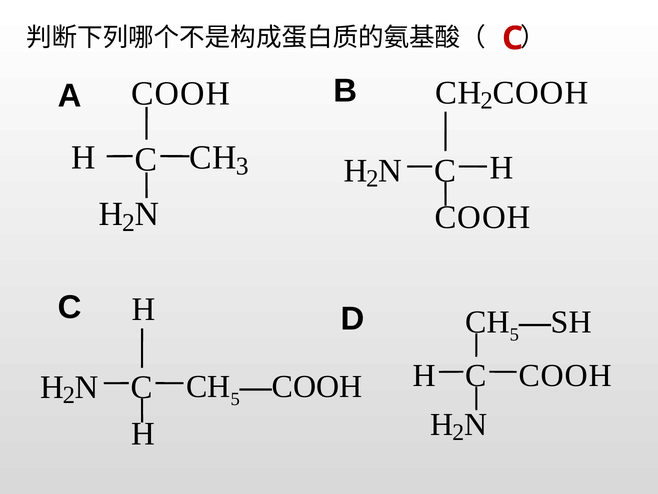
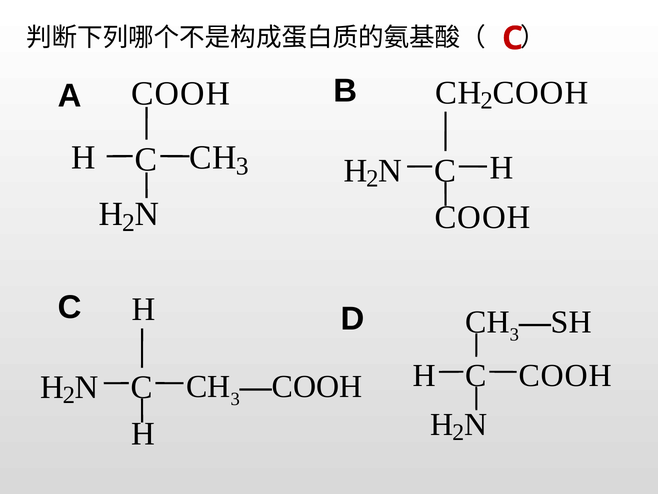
5: 5 -> 3 (514, 334)
5: 5 -> 3 (235, 399)
